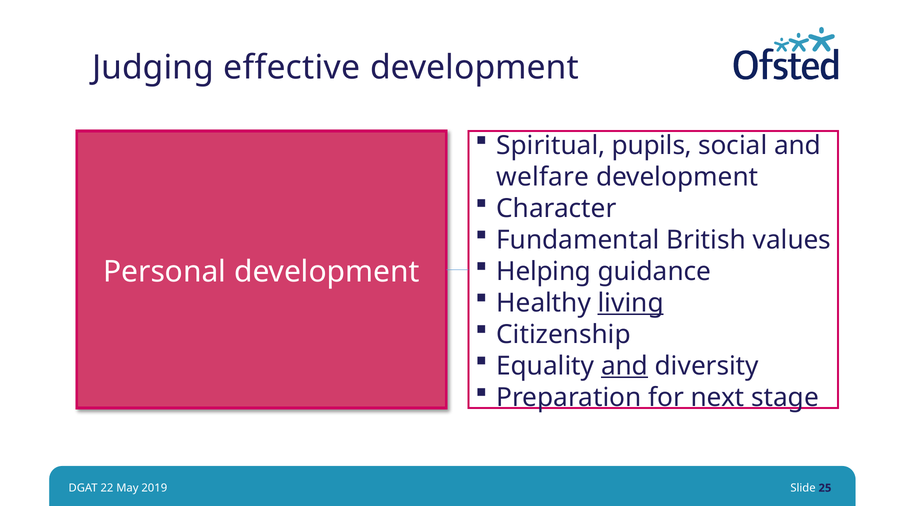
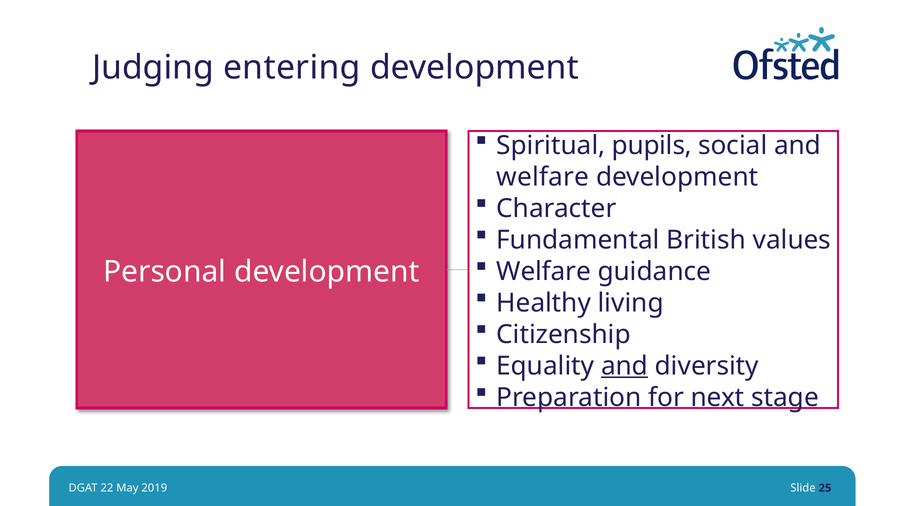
effective: effective -> entering (292, 67)
Helping: Helping -> Welfare (544, 272)
living underline: present -> none (631, 303)
